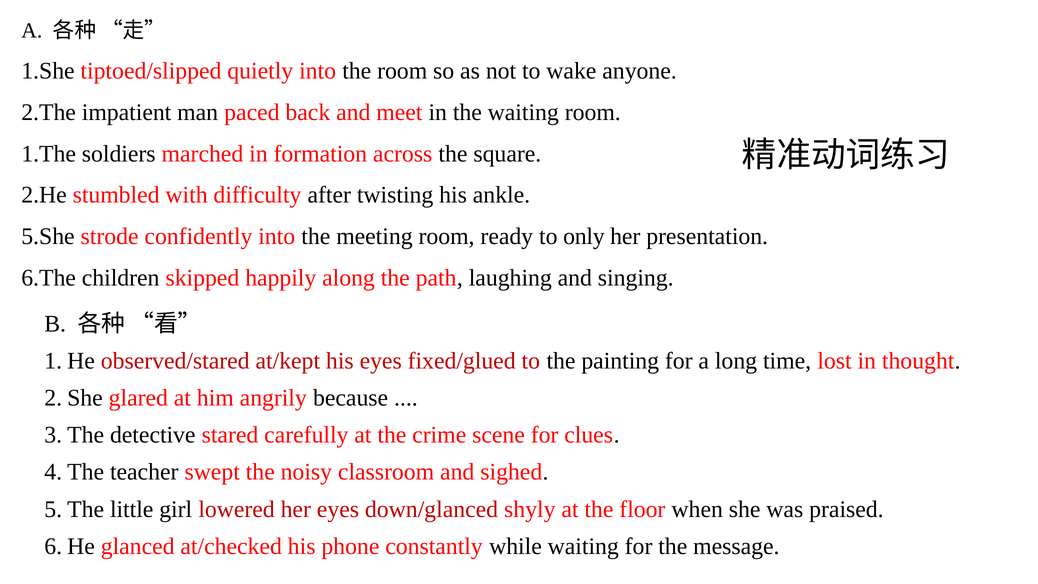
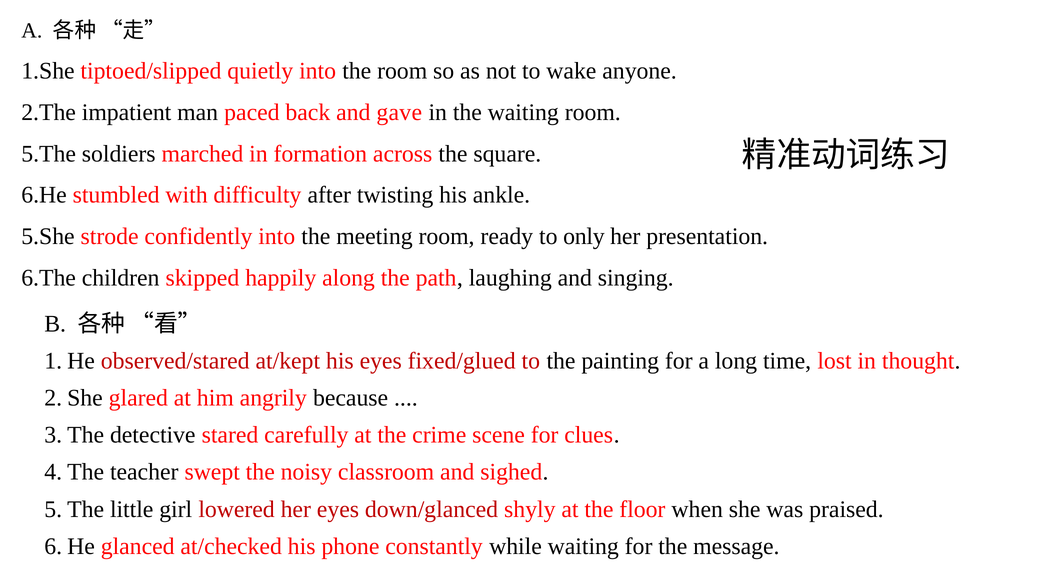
meet: meet -> gave (399, 112)
1.The: 1.The -> 5.The (49, 154)
2.He: 2.He -> 6.He (44, 195)
